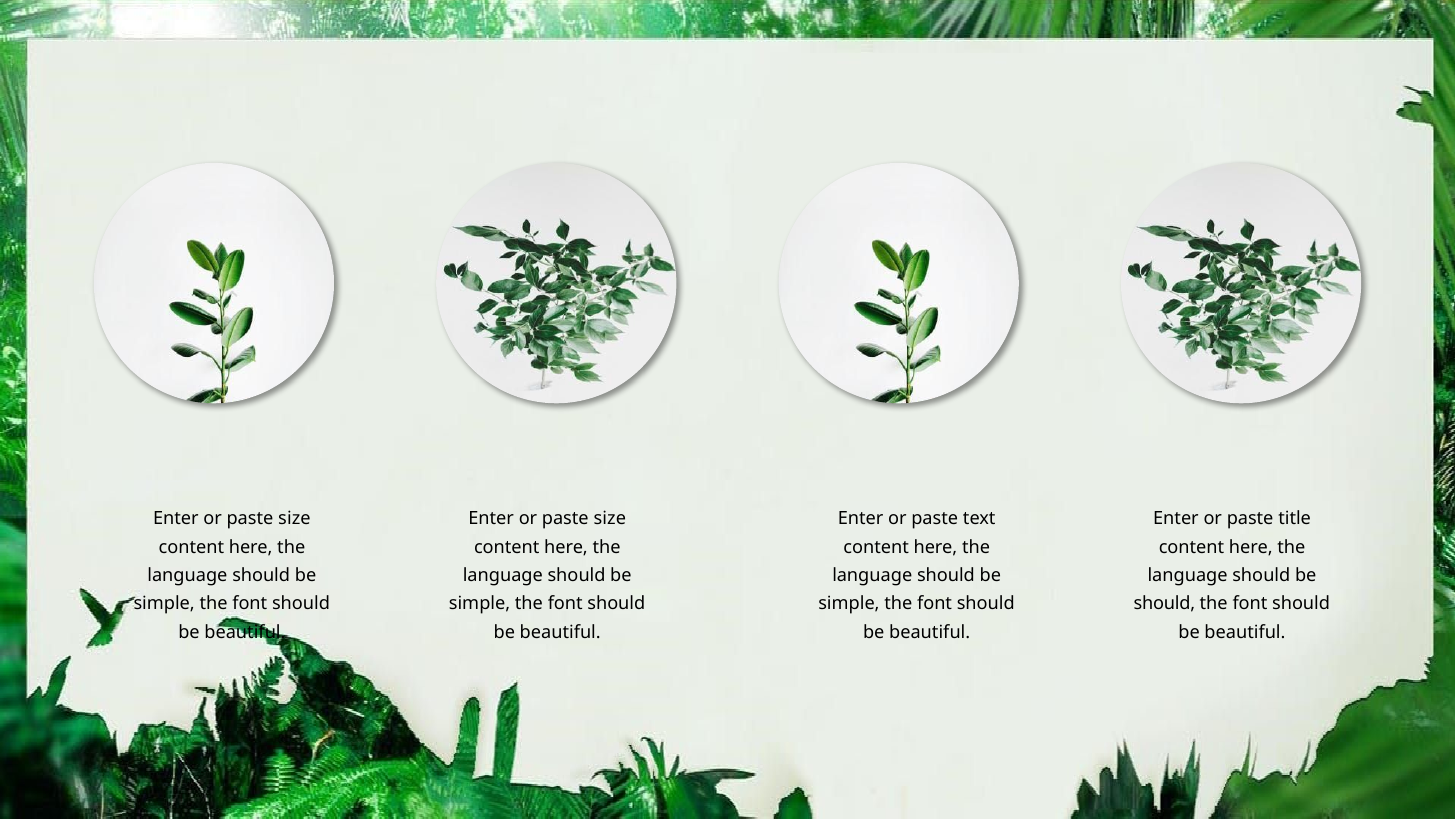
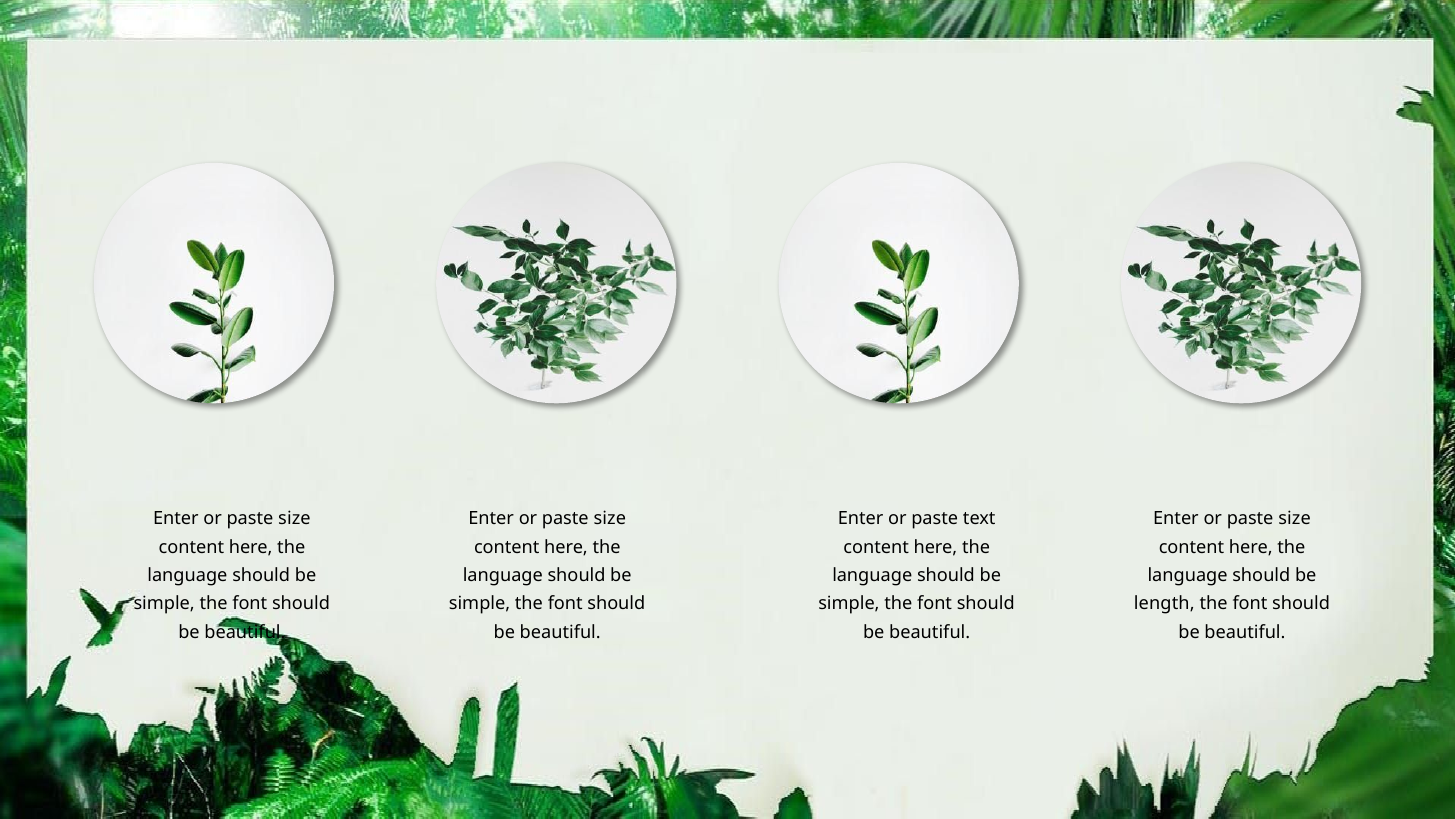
title: title -> size (1295, 518)
should: should -> length (1164, 604)
